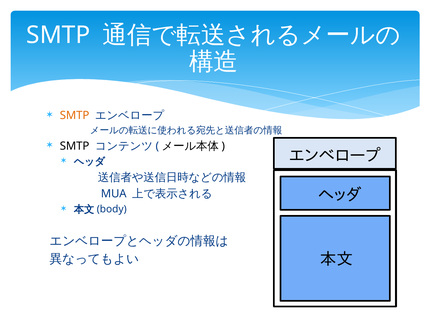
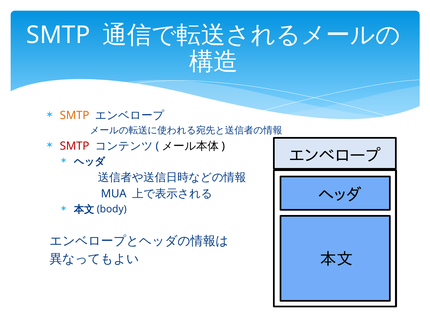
SMTP colour: black -> red (75, 146)
